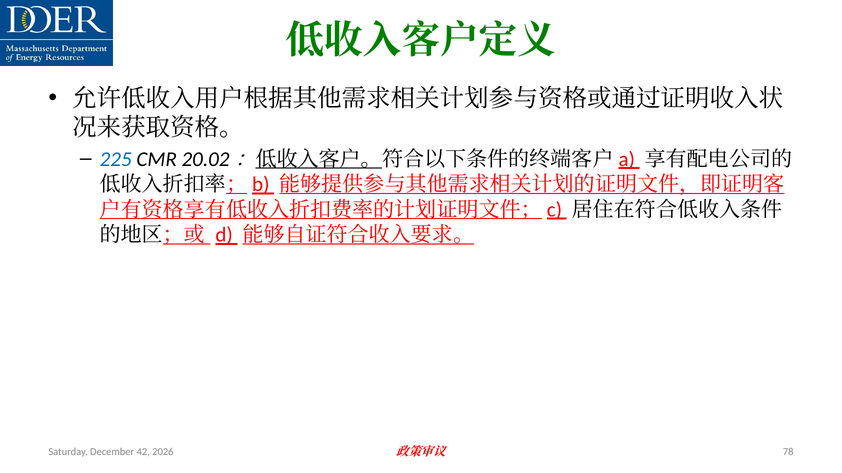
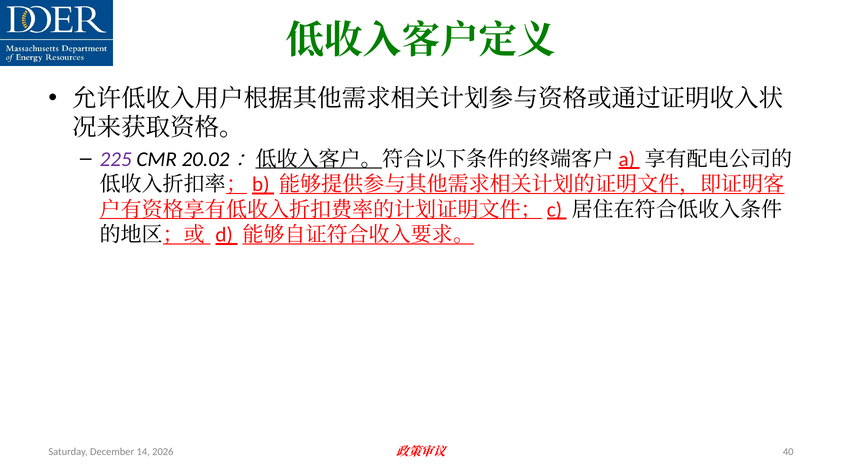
225 colour: blue -> purple (116, 159)
42: 42 -> 14 (143, 452)
78: 78 -> 40 (788, 452)
